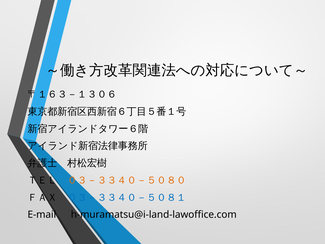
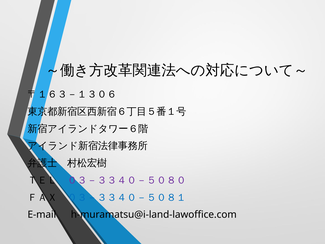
０３－３３４０－５０８０ colour: orange -> purple (127, 180)
